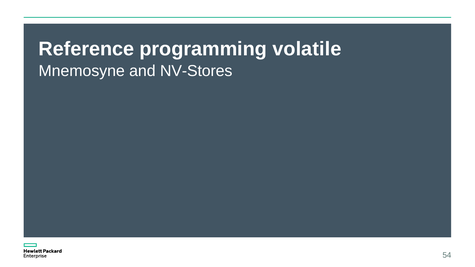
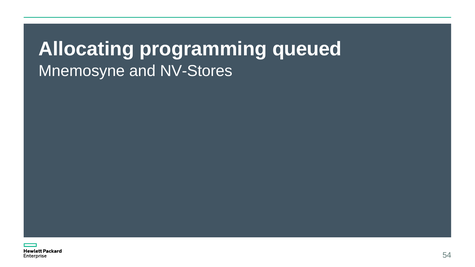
Reference: Reference -> Allocating (86, 49)
volatile: volatile -> queued (307, 49)
